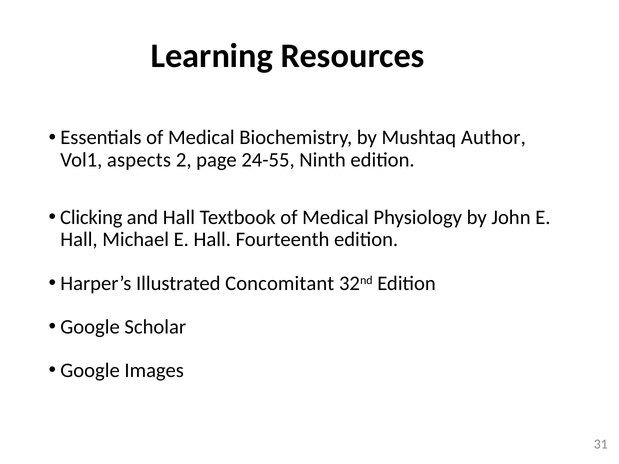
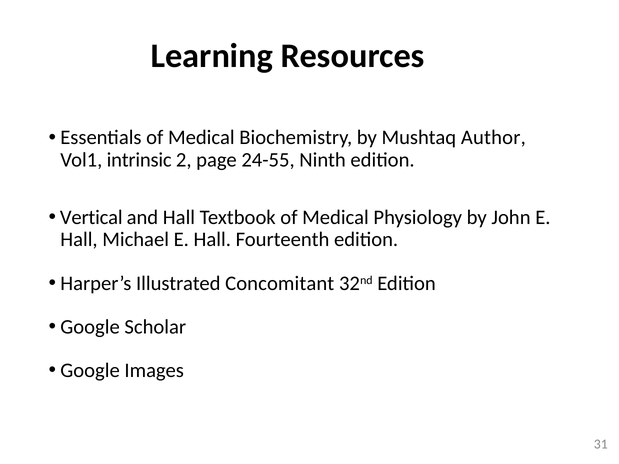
aspects: aspects -> intrinsic (139, 160)
Clicking: Clicking -> Vertical (91, 217)
